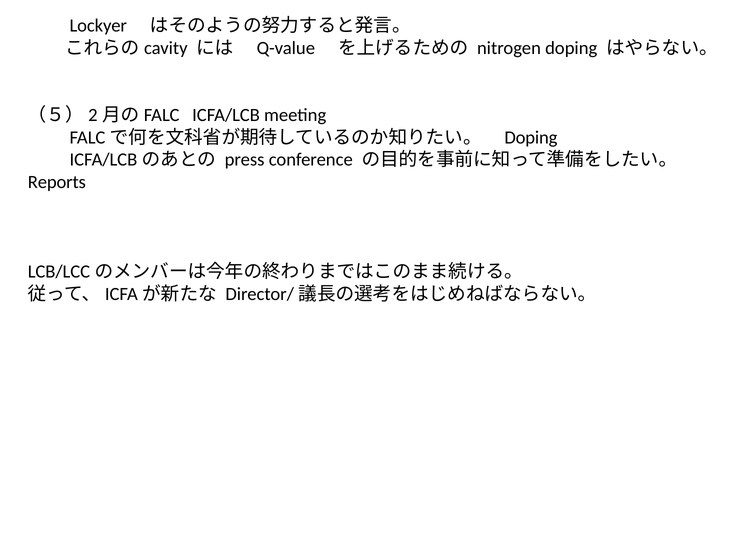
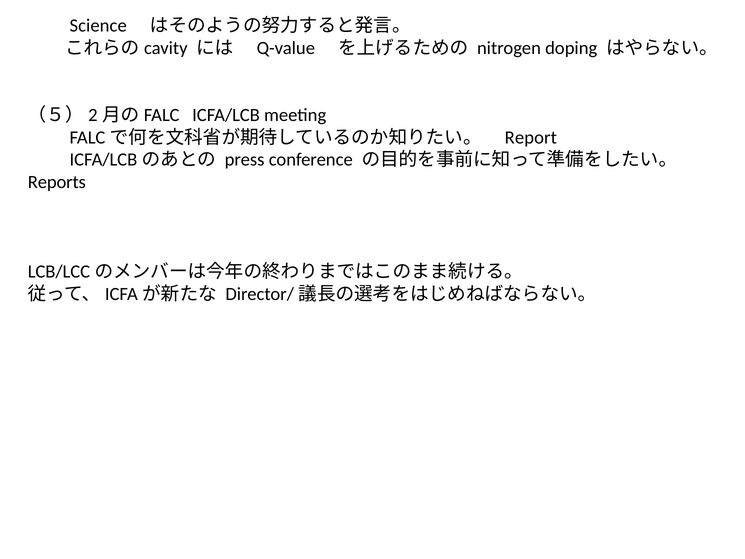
Lockyer: Lockyer -> Science (98, 26)
Doping: Doping -> Report (531, 137)
